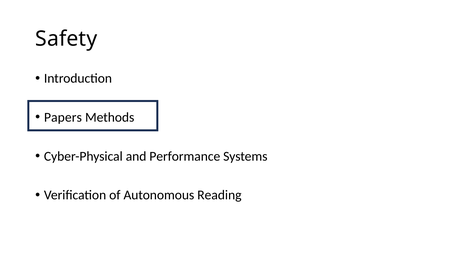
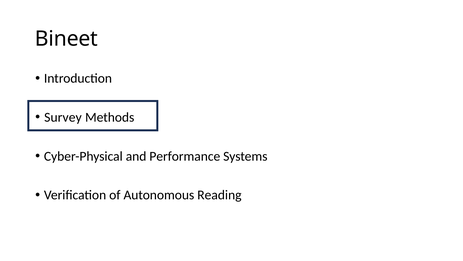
Safety: Safety -> Bineet (66, 39)
Papers: Papers -> Survey (63, 117)
